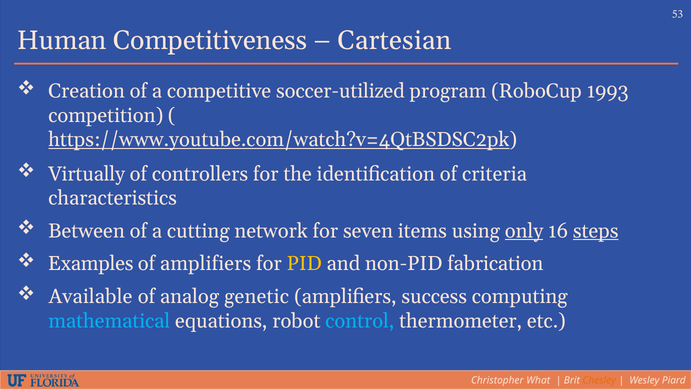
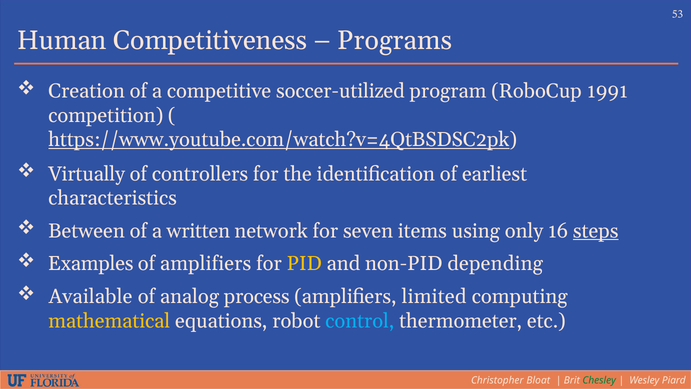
Cartesian: Cartesian -> Programs (395, 40)
1993: 1993 -> 1991 (607, 91)
criteria: criteria -> earliest (495, 174)
cutting: cutting -> written (198, 231)
only underline: present -> none (524, 231)
fabrication: fabrication -> depending (495, 264)
genetic: genetic -> process (257, 296)
success: success -> limited (434, 296)
mathematical colour: light blue -> yellow (109, 321)
What: What -> Bloat (538, 380)
Chesley colour: orange -> green (599, 380)
